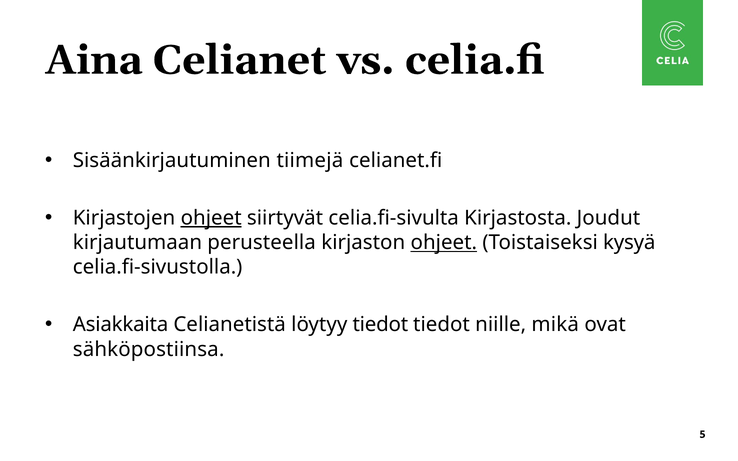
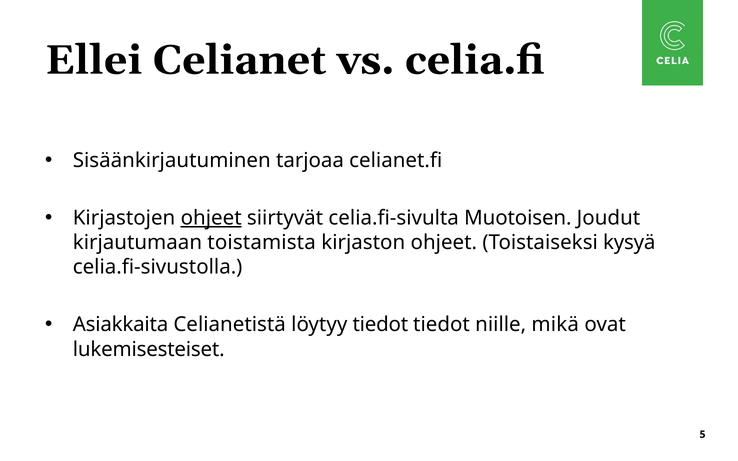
Aina: Aina -> Ellei (94, 60)
tiimejä: tiimejä -> tarjoaa (310, 161)
Kirjastosta: Kirjastosta -> Muotoisen (518, 218)
perusteella: perusteella -> toistamista (262, 243)
ohjeet underline: present -> none (444, 243)
sähköpostiinsa: sähköpostiinsa -> lukemisesteiset (149, 349)
